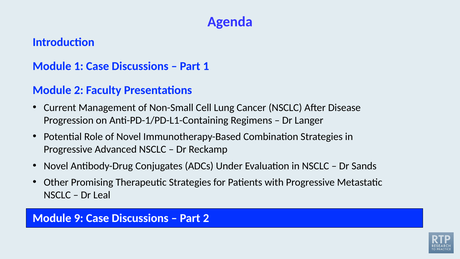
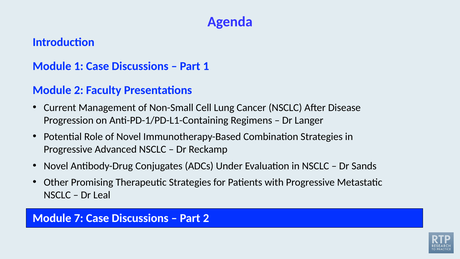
9: 9 -> 7 (79, 218)
